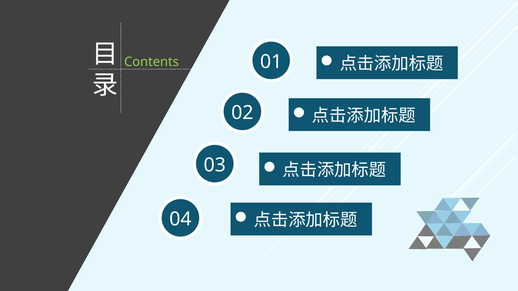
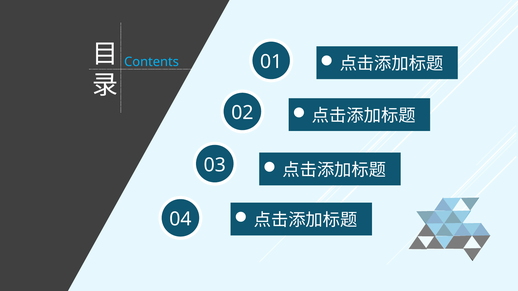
Contents colour: light green -> light blue (152, 62)
